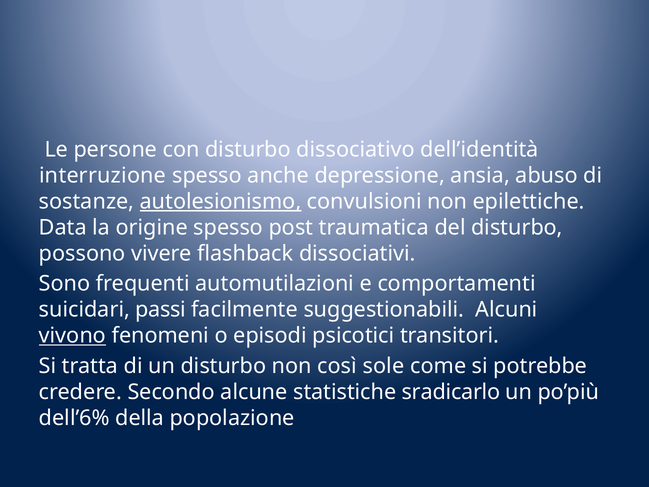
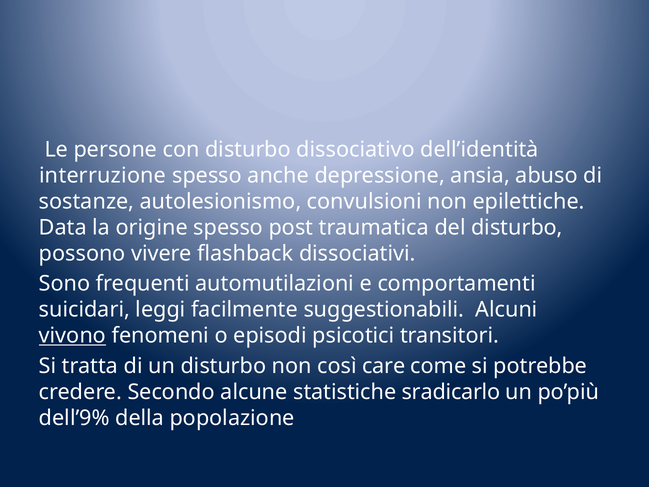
autolesionismo underline: present -> none (221, 201)
passi: passi -> leggi (160, 310)
sole: sole -> care (384, 366)
dell’6%: dell’6% -> dell’9% (74, 418)
